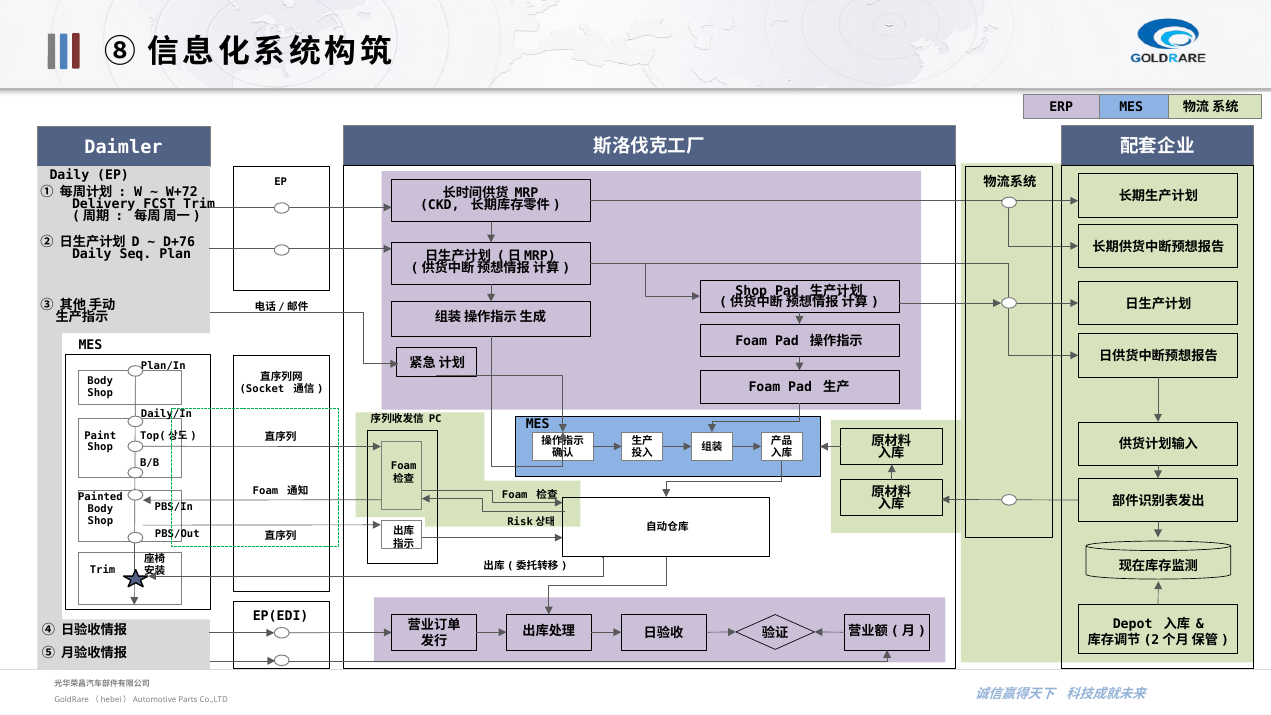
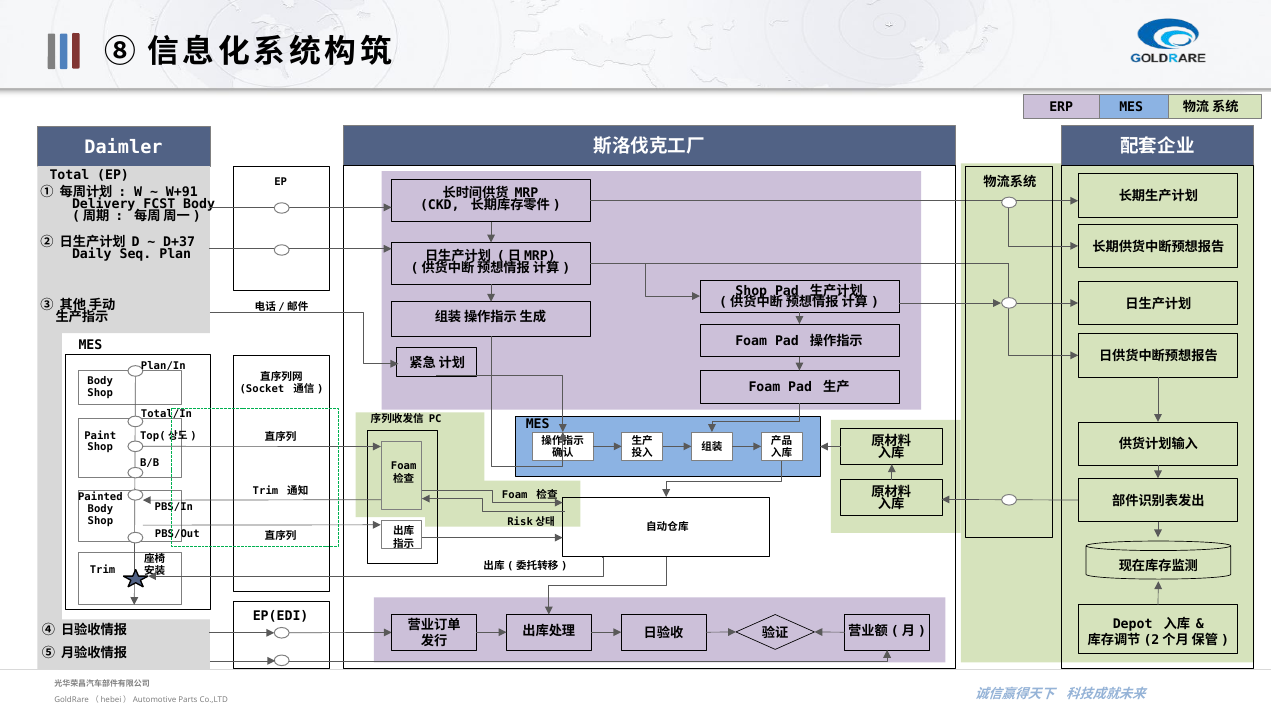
Daily: Daily -> Total (69, 175)
W+72: W+72 -> W+91 (182, 192)
FCST Trim: Trim -> Body (199, 204)
D+76: D+76 -> D+37 (179, 242)
Daily/In: Daily/In -> Total/In (167, 414)
Foam: Foam -> Trim (265, 491)
